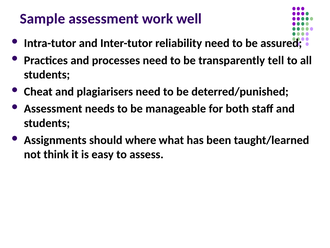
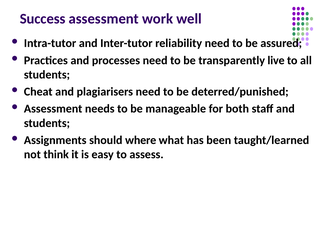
Sample: Sample -> Success (43, 19)
tell: tell -> live (276, 60)
